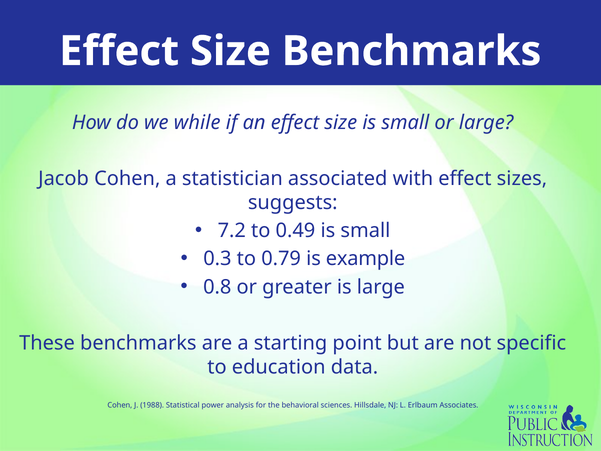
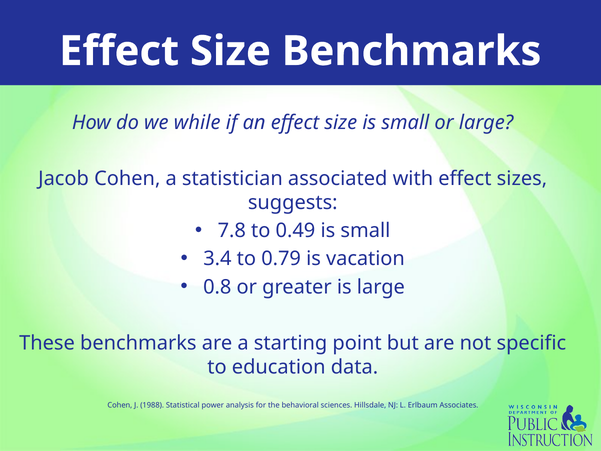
7.2: 7.2 -> 7.8 (232, 231)
0.3: 0.3 -> 3.4 (217, 259)
example: example -> vacation (365, 259)
